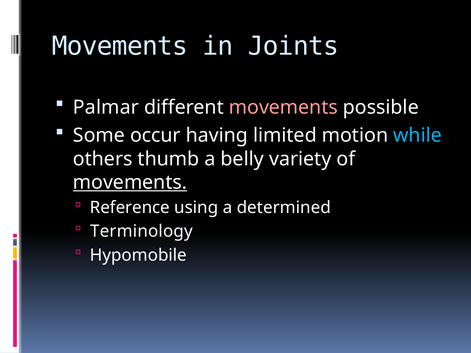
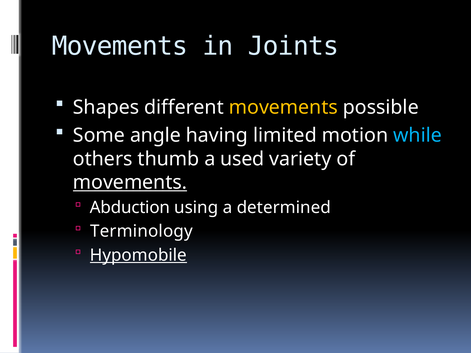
Palmar: Palmar -> Shapes (106, 107)
movements colour: pink -> yellow (283, 107)
occur: occur -> angle (155, 135)
belly: belly -> used (242, 159)
Reference: Reference -> Abduction (130, 208)
Hypomobile underline: none -> present (138, 255)
